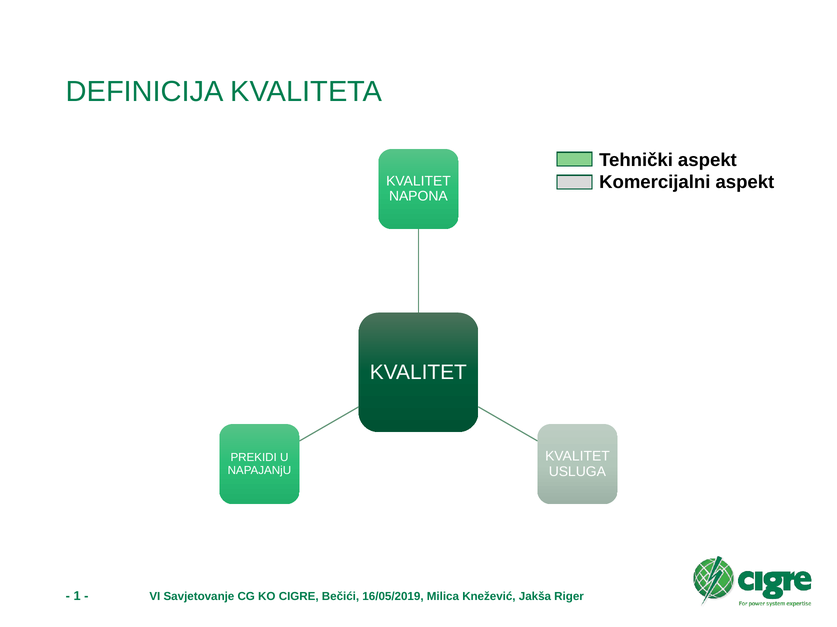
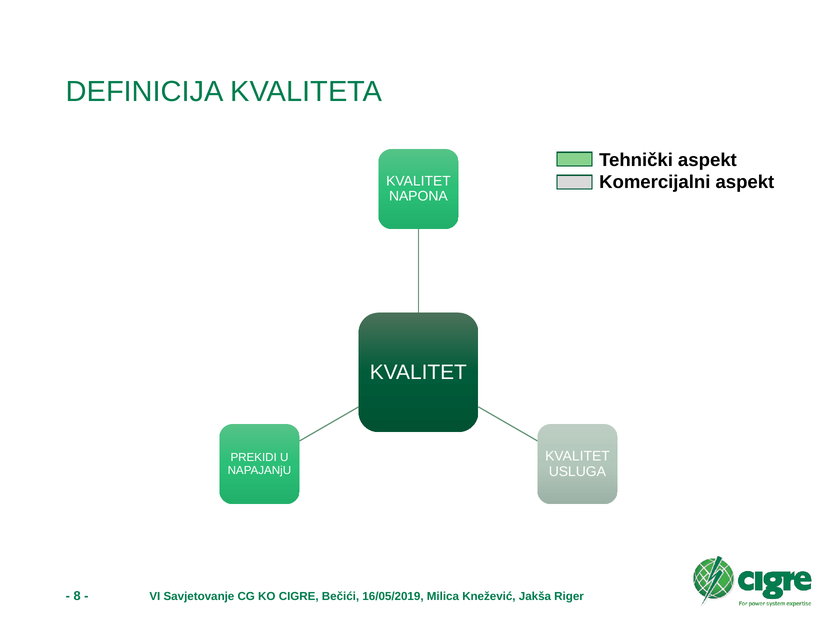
1: 1 -> 8 (77, 597)
